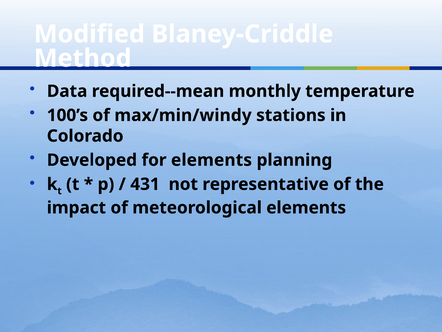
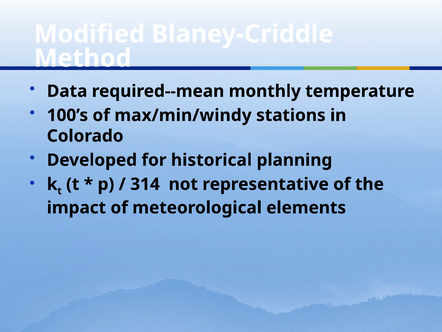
for elements: elements -> historical (212, 160)
431: 431 -> 314 (145, 184)
